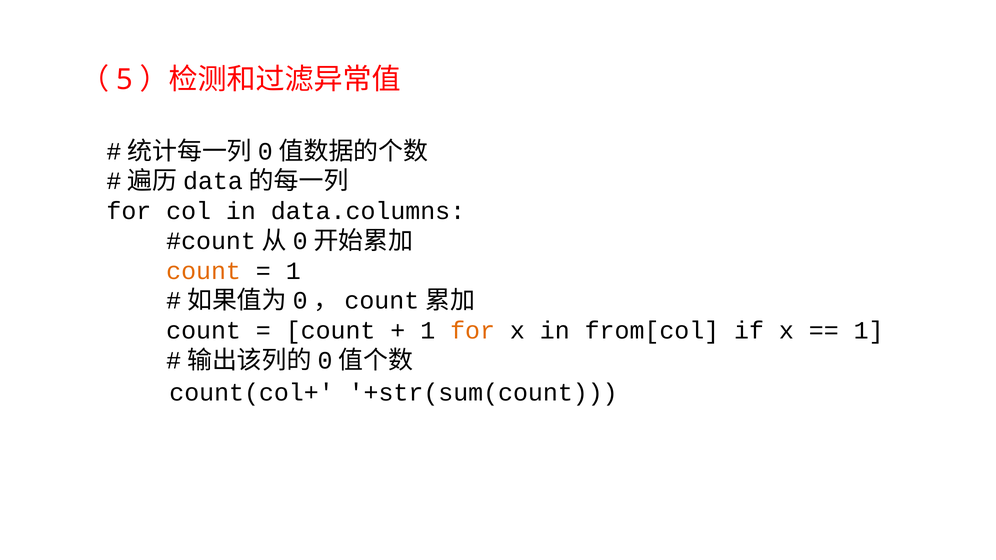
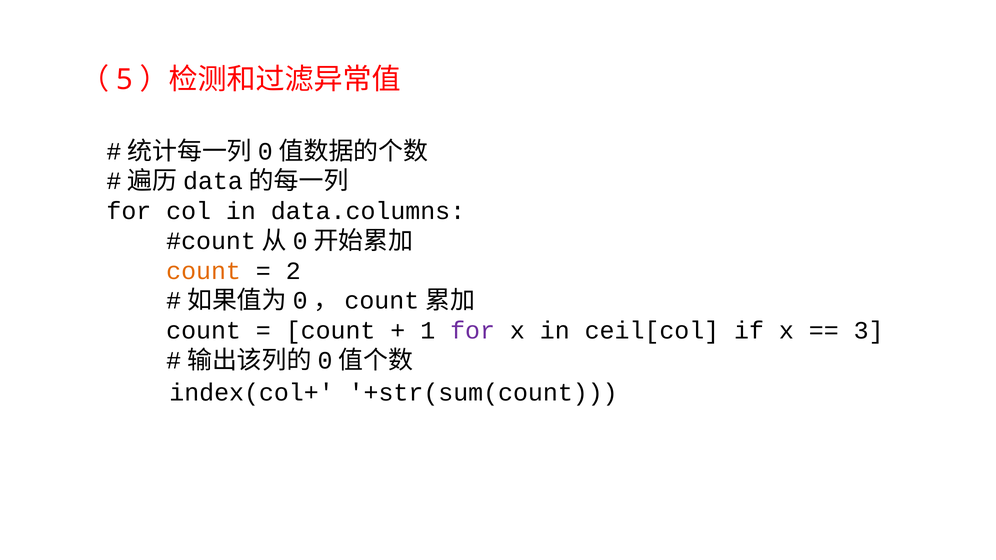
1: 1 -> 2 (293, 271)
for colour: orange -> purple (473, 331)
from[col: from[col -> ceil[col (652, 331)
1: 1 -> 3 (869, 331)
count(col+: count(col+ -> index(col+ (252, 393)
